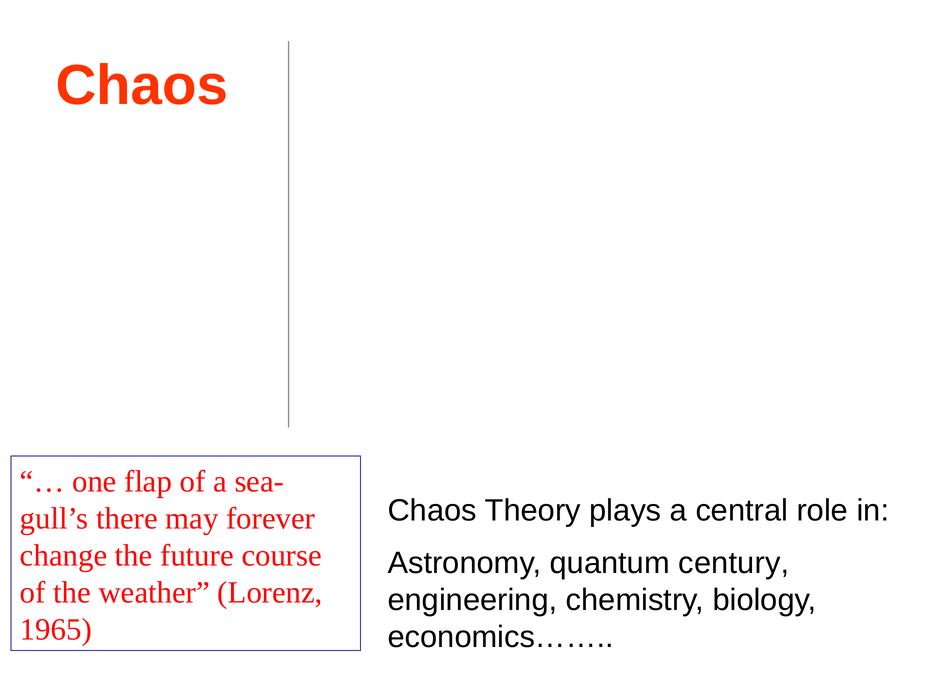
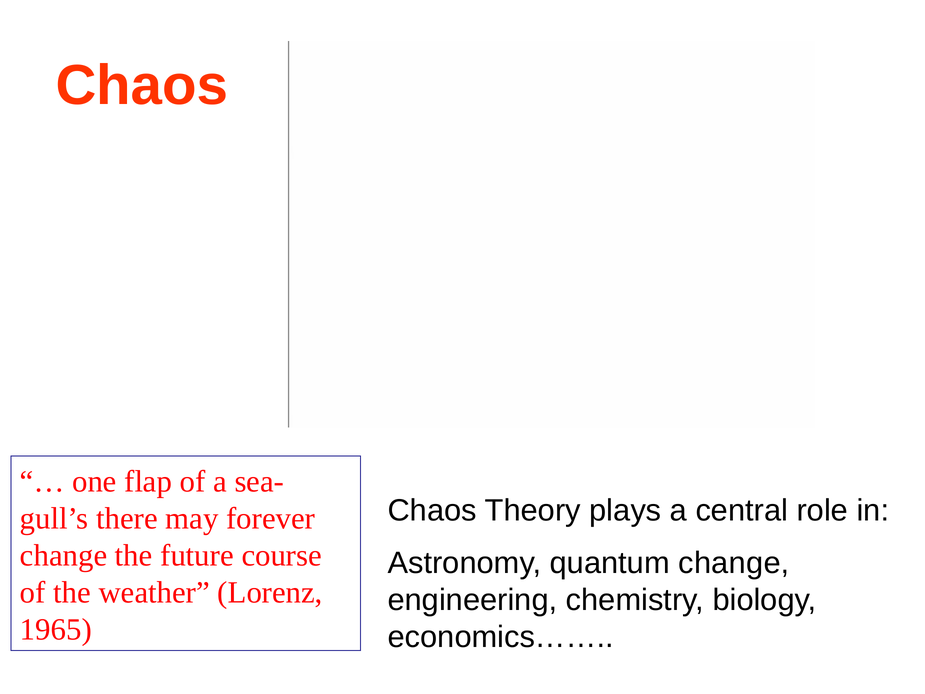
quantum century: century -> change (734, 563)
